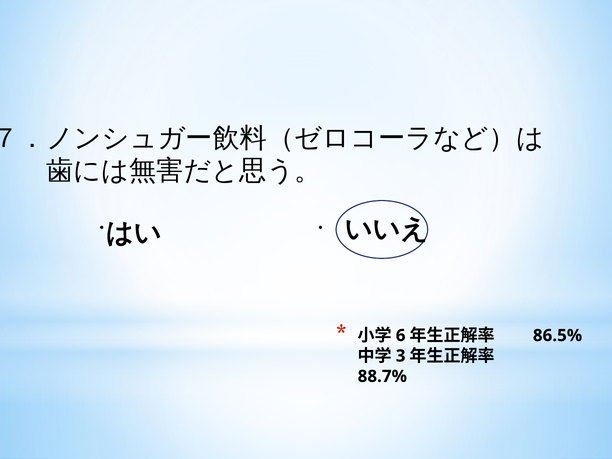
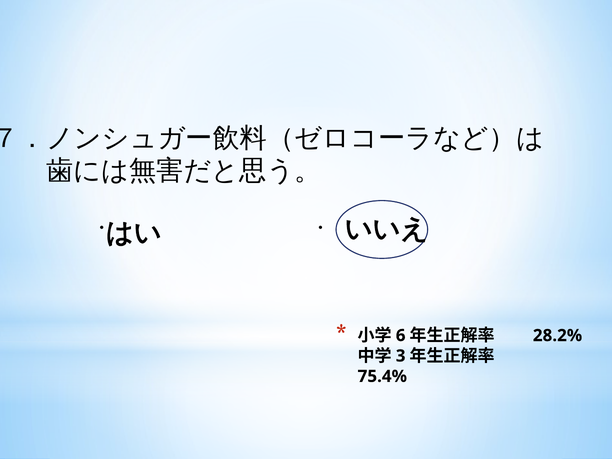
86.5%: 86.5% -> 28.2% (558, 336)
88.7%: 88.7% -> 75.4% (382, 376)
